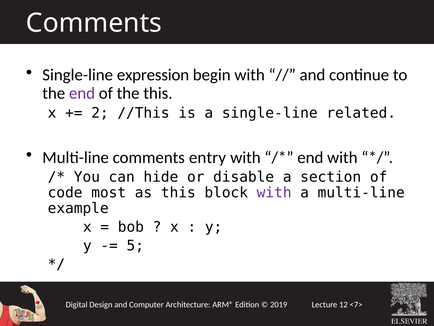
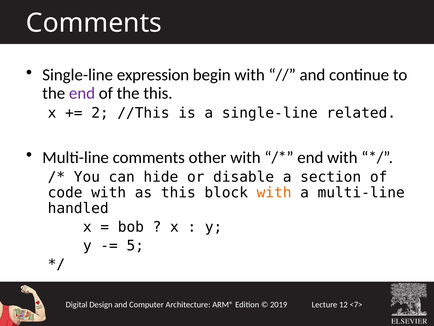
entry: entry -> other (208, 157)
code most: most -> with (109, 193)
with colour: purple -> orange (274, 193)
example: example -> handled (78, 208)
